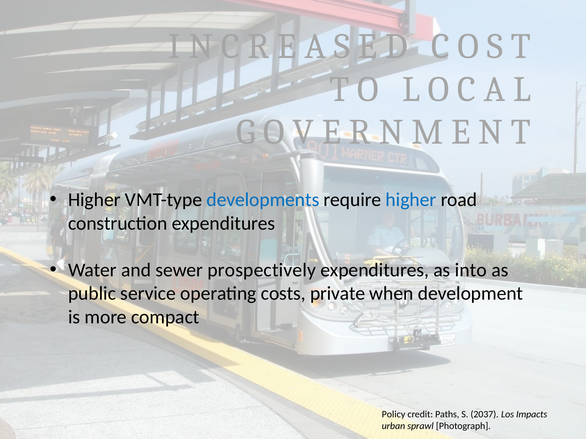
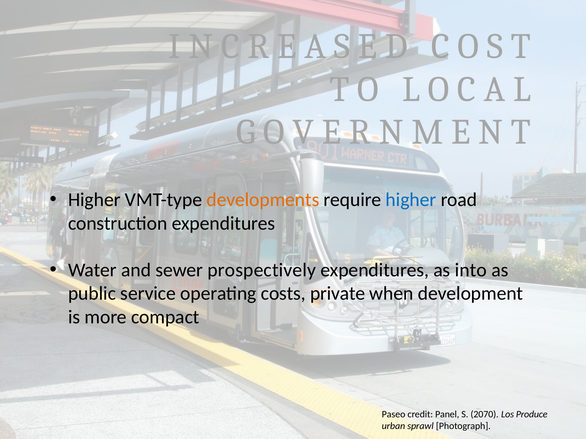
developments colour: blue -> orange (263, 200)
Policy: Policy -> Paseo (394, 415)
Paths: Paths -> Panel (447, 415)
2037: 2037 -> 2070 (485, 415)
Impacts: Impacts -> Produce (532, 415)
